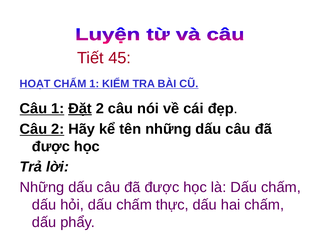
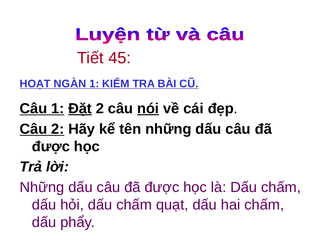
HOẠT CHẤM: CHẤM -> NGÀN (70, 84)
nói underline: none -> present (148, 109)
thực: thực -> quạt (172, 205)
